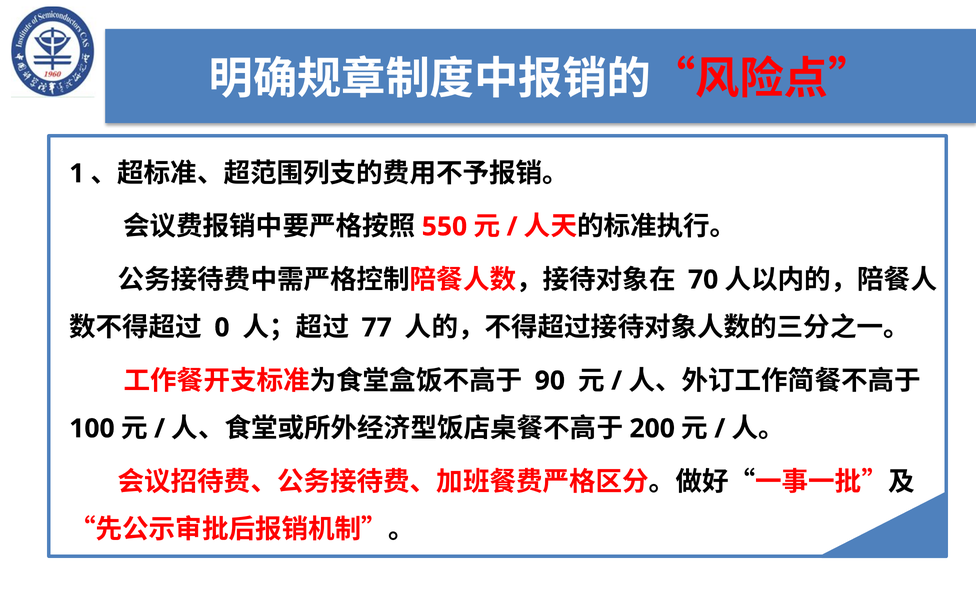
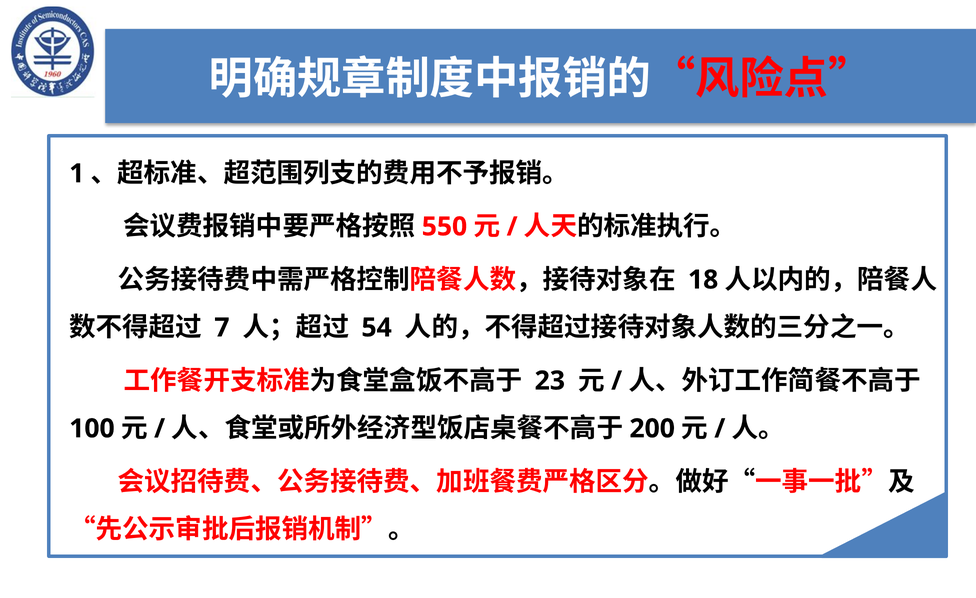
70: 70 -> 18 (703, 280)
0: 0 -> 7 (222, 327)
77: 77 -> 54 (377, 327)
90: 90 -> 23 (550, 381)
